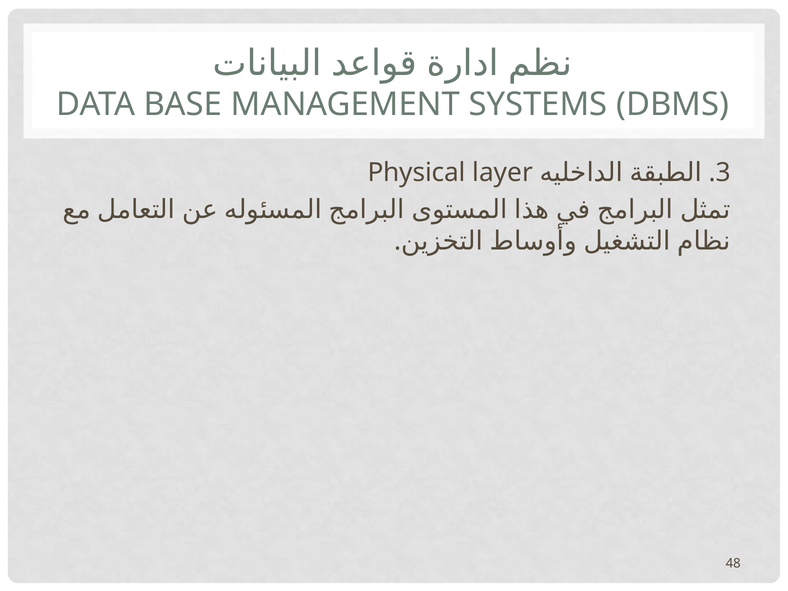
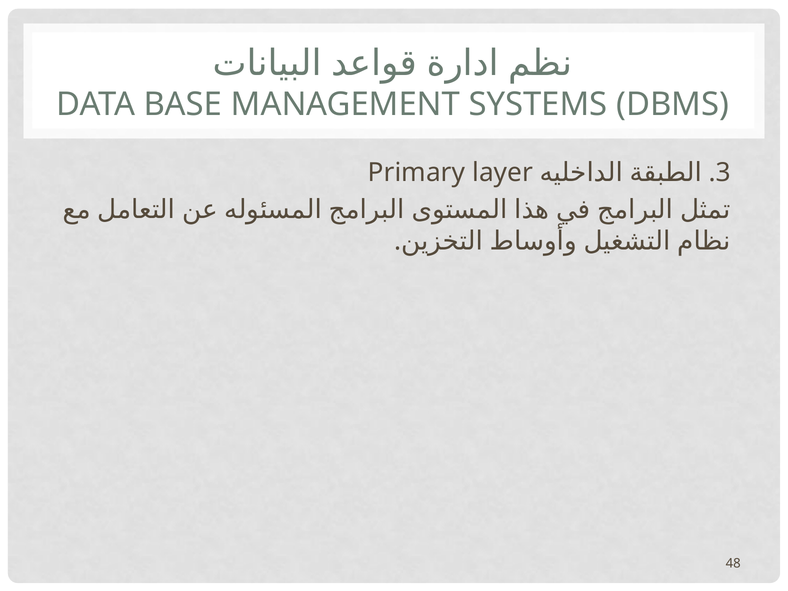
Physical: Physical -> Primary (416, 173)
